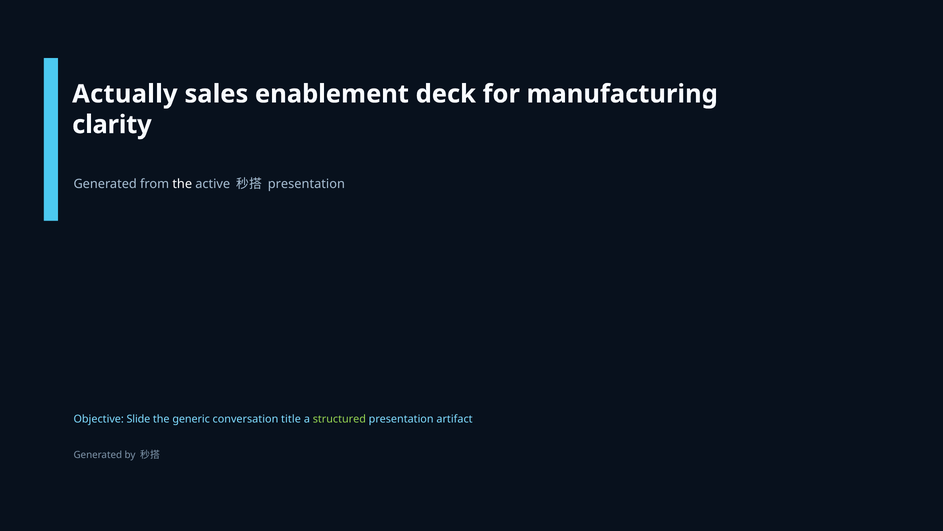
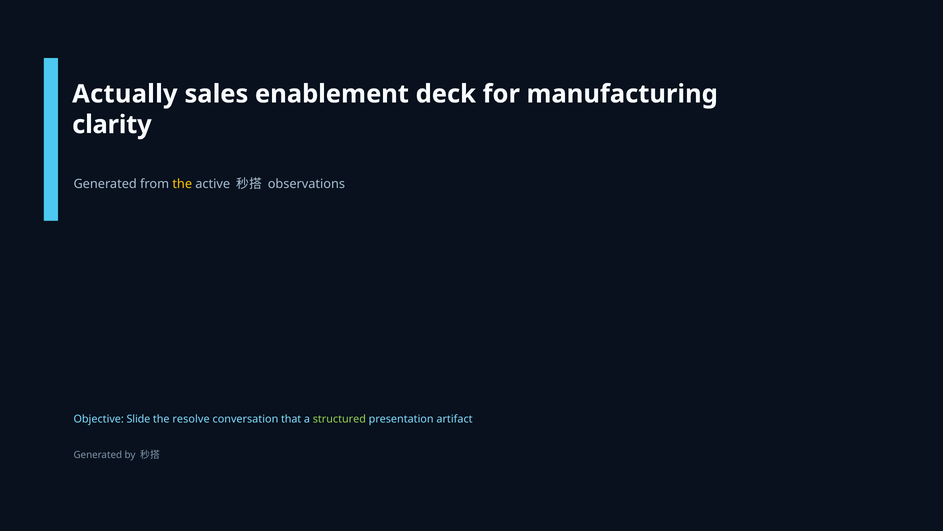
the colour: white -> yellow (182, 184)
presentation: presentation -> observations (306, 184)
generic: generic -> resolve (191, 419)
title: title -> that (291, 419)
